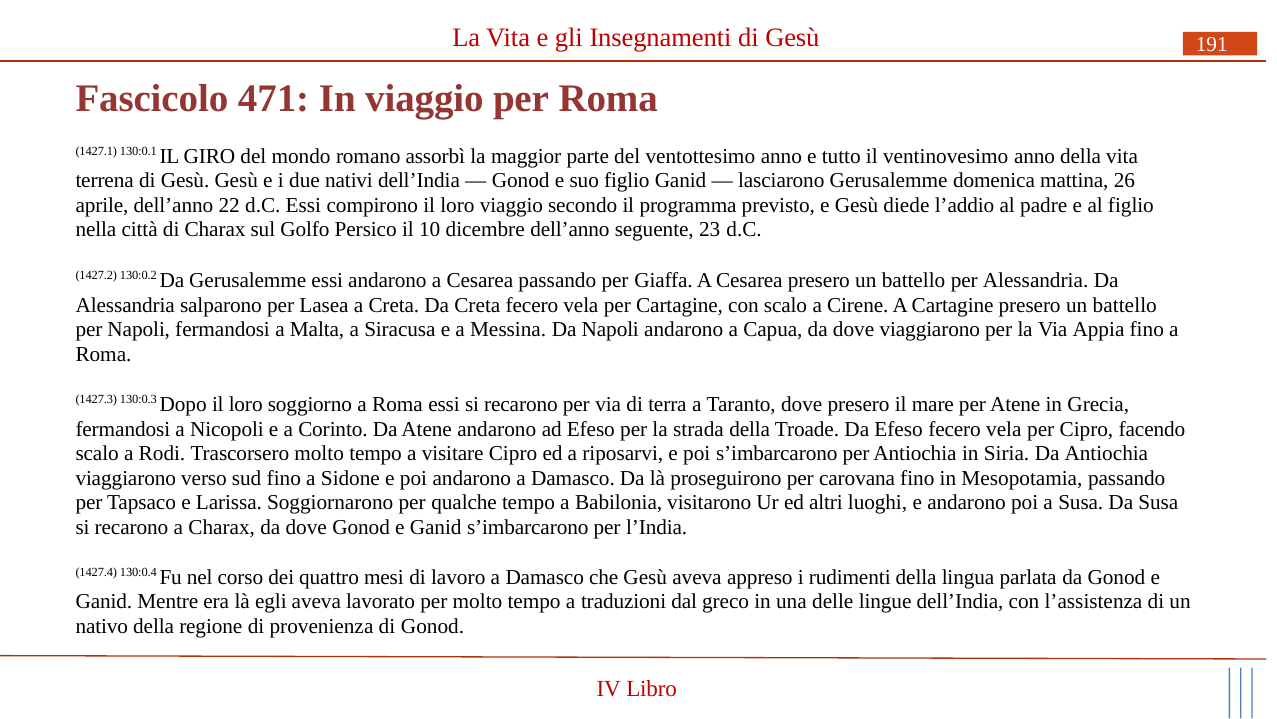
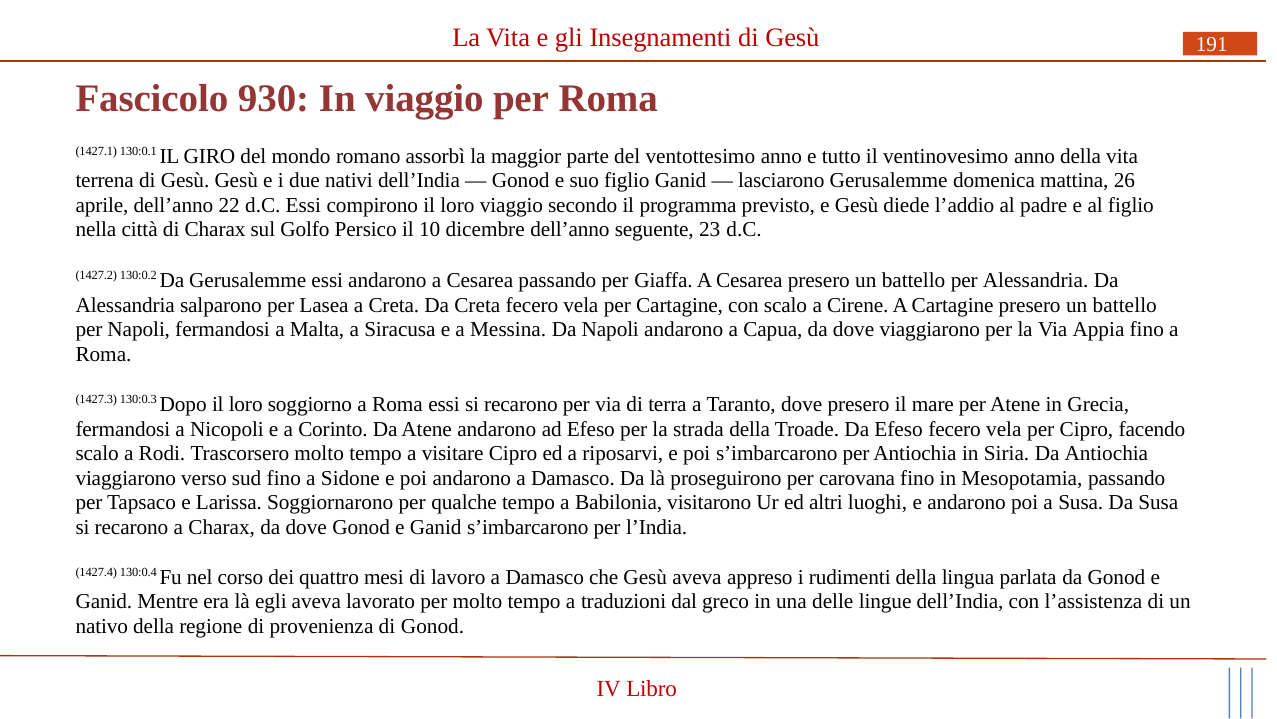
471: 471 -> 930 (274, 99)
